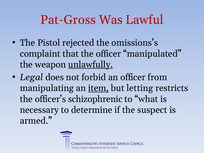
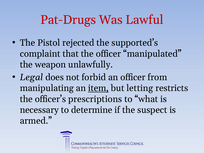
Pat-Gross: Pat-Gross -> Pat-Drugs (68, 20)
omissions’s: omissions’s -> supported’s (135, 43)
unlawfully underline: present -> none (90, 65)
schizophrenic: schizophrenic -> prescriptions (95, 99)
